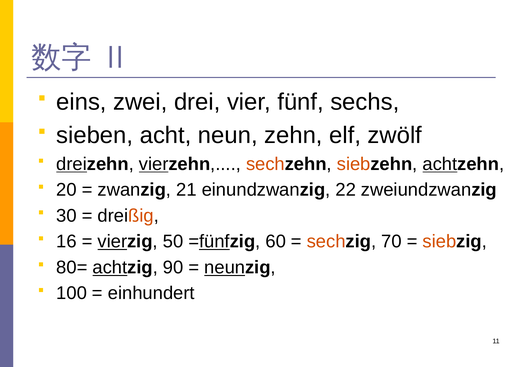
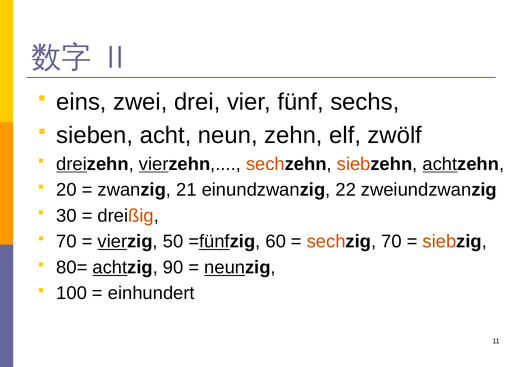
16: 16 -> 70 (66, 242)
